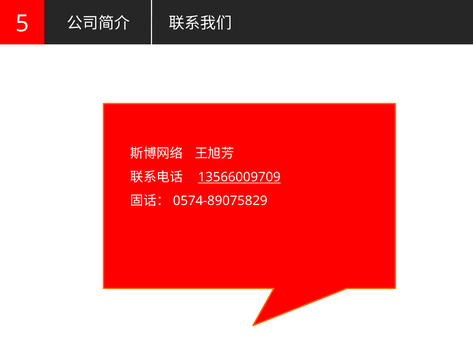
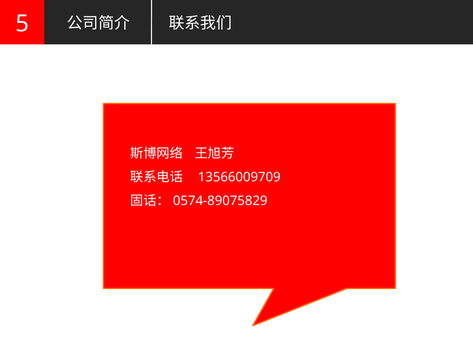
13566009709 underline: present -> none (239, 177)
